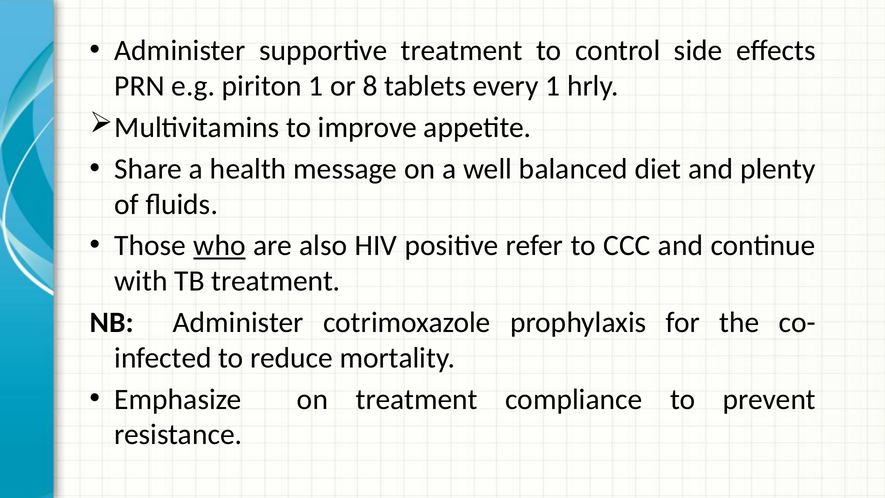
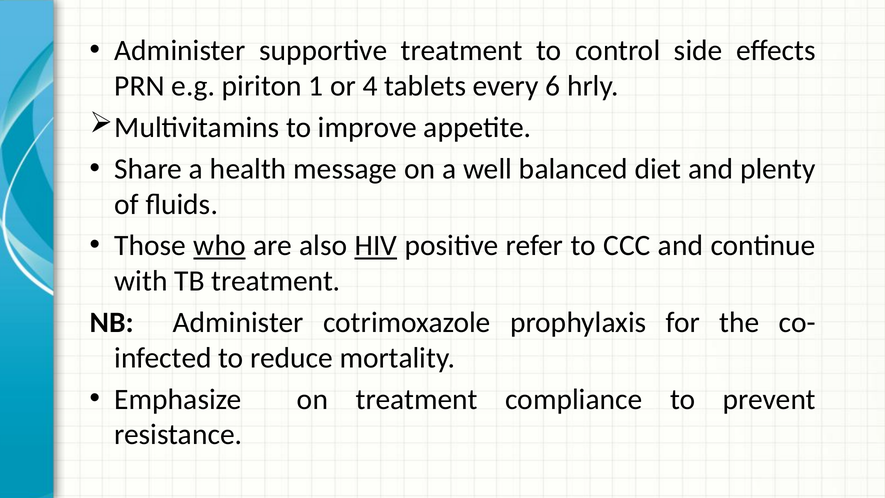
8: 8 -> 4 (370, 86)
every 1: 1 -> 6 (553, 86)
HIV underline: none -> present (376, 246)
